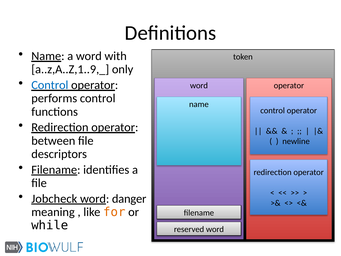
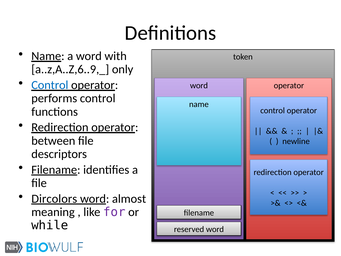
a..z,A..Z,1..9,_: a..z,A..Z,1..9,_ -> a..z,A..Z,6..9,_ (70, 69)
Jobcheck: Jobcheck -> Dircolors (54, 199)
danger: danger -> almost (129, 199)
for colour: orange -> purple (114, 212)
